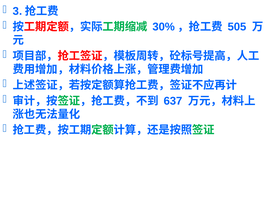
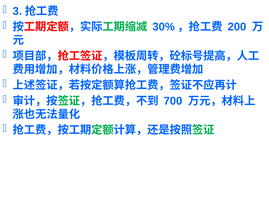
505: 505 -> 200 (237, 27)
637: 637 -> 700 (173, 101)
